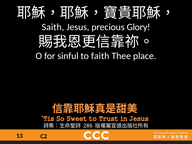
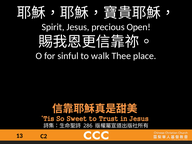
Saith: Saith -> Spirit (53, 27)
Glory: Glory -> Open (139, 27)
faith: faith -> walk (100, 56)
